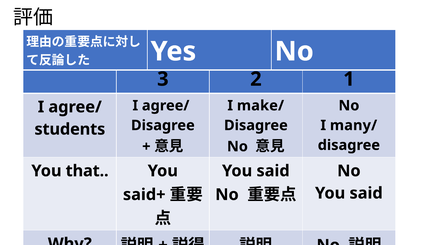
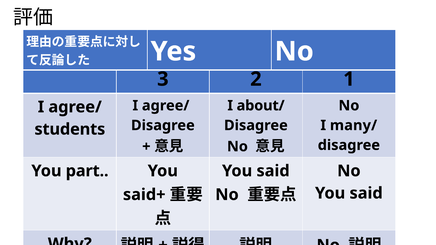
make/: make/ -> about/ (261, 106)
that: that -> part (87, 171)
